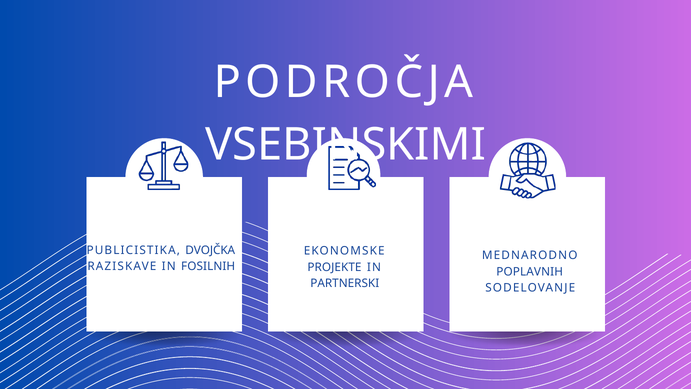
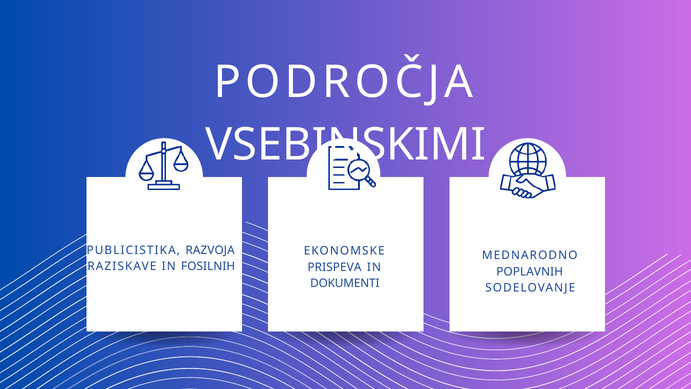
DVOJČKA: DVOJČKA -> RAZVOJA (210, 250)
PROJEKTE: PROJEKTE -> PRISPEVA (334, 267)
PARTNERSKI: PARTNERSKI -> DOKUMENTI (345, 283)
